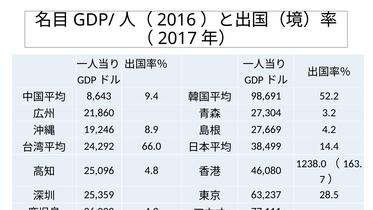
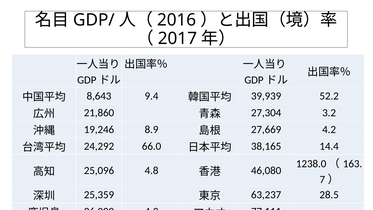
98,691: 98,691 -> 39,939 (266, 96)
38,499: 38,499 -> 38,165 (266, 146)
